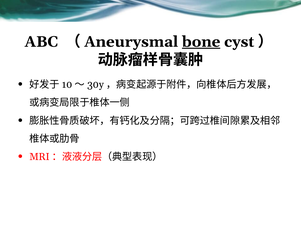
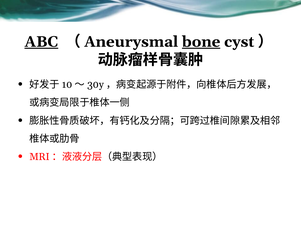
ABC underline: none -> present (41, 42)
